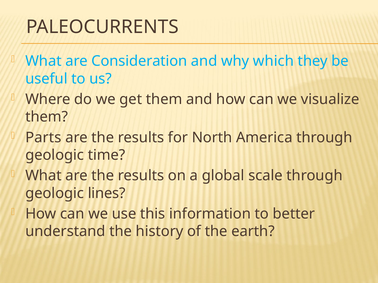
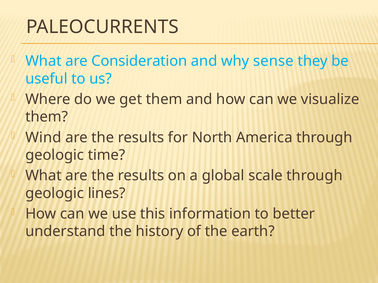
which: which -> sense (273, 61)
Parts: Parts -> Wind (43, 138)
